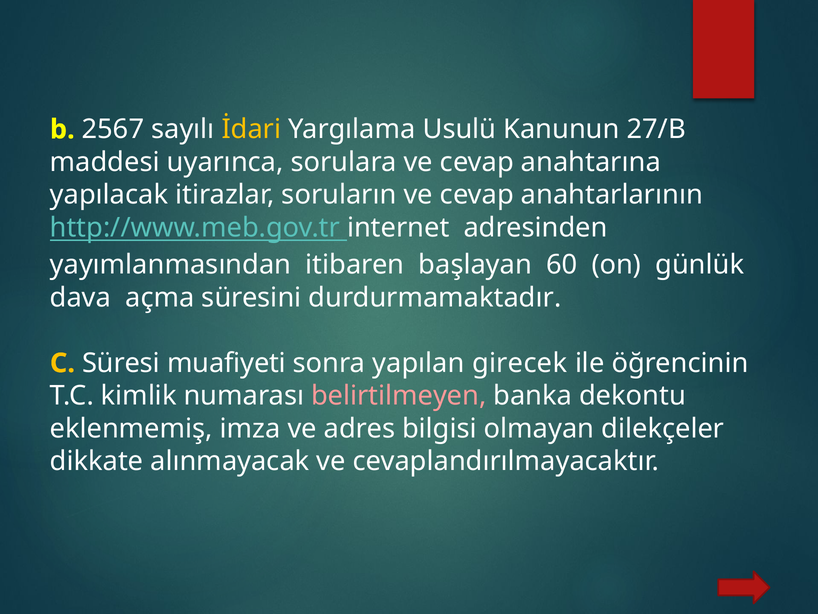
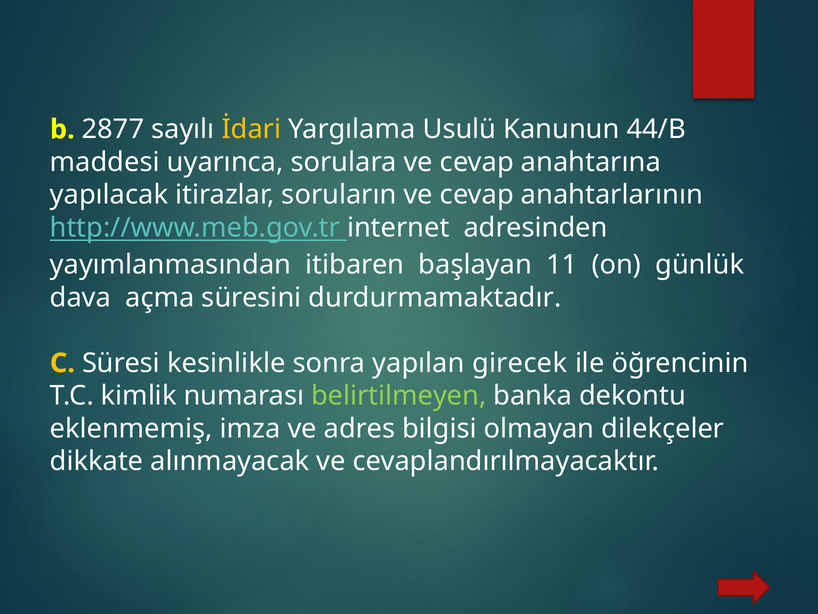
2567: 2567 -> 2877 (113, 129)
27/B: 27/B -> 44/B (656, 129)
60: 60 -> 11 (562, 265)
muafiyeti: muafiyeti -> kesinlikle (226, 363)
belirtilmeyen colour: pink -> light green (399, 396)
